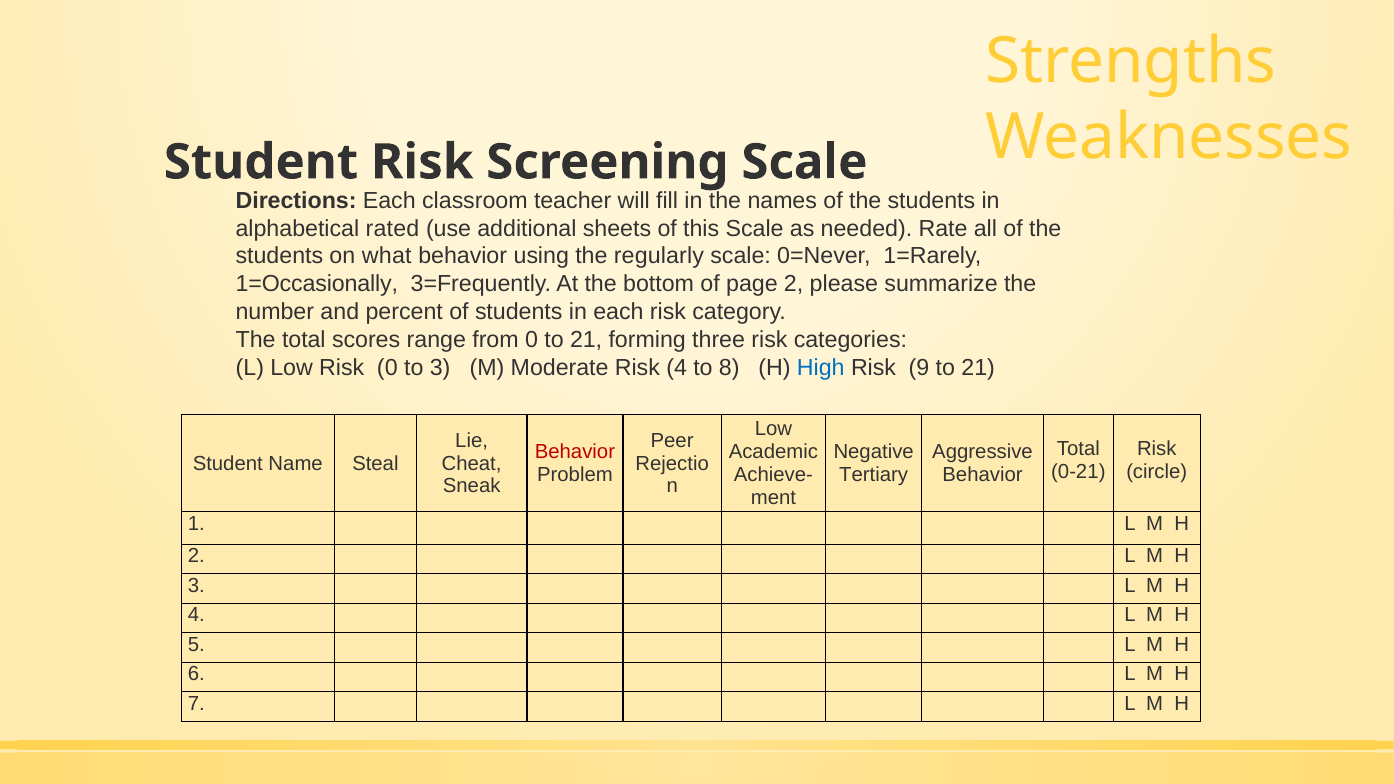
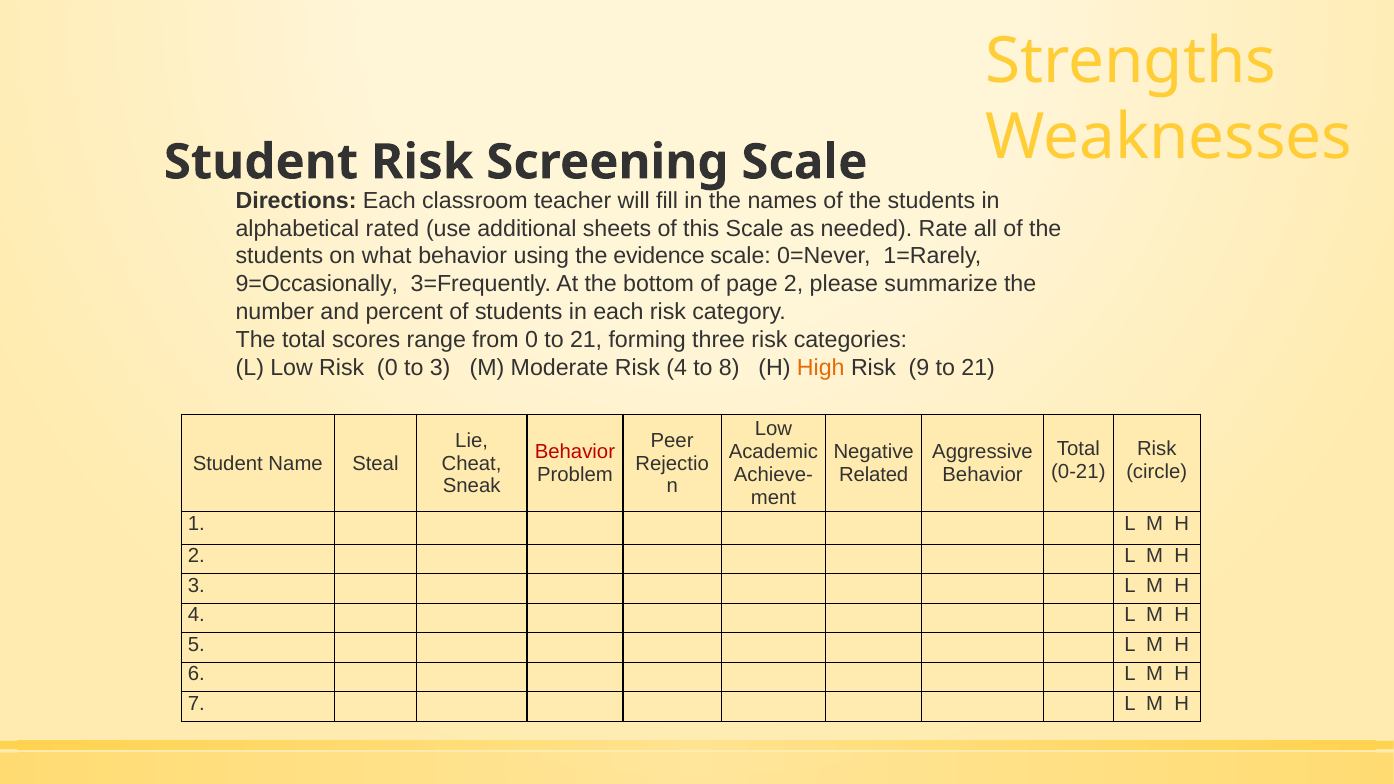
regularly: regularly -> evidence (659, 256)
1=Occasionally: 1=Occasionally -> 9=Occasionally (317, 284)
High colour: blue -> orange (821, 368)
Tertiary: Tertiary -> Related (874, 475)
